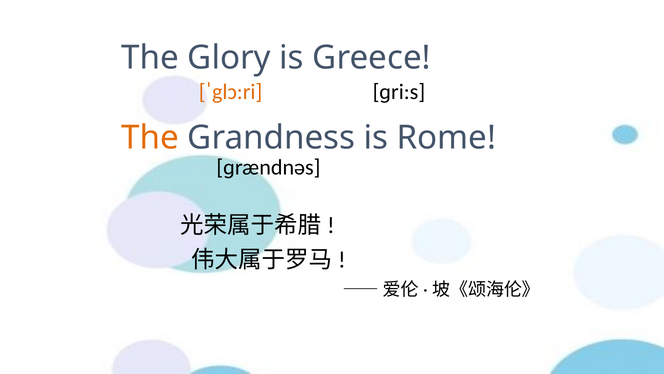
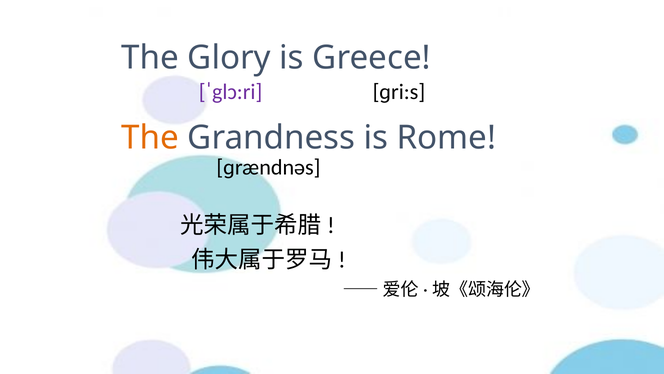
ˈglɔ:ri colour: orange -> purple (231, 92)
